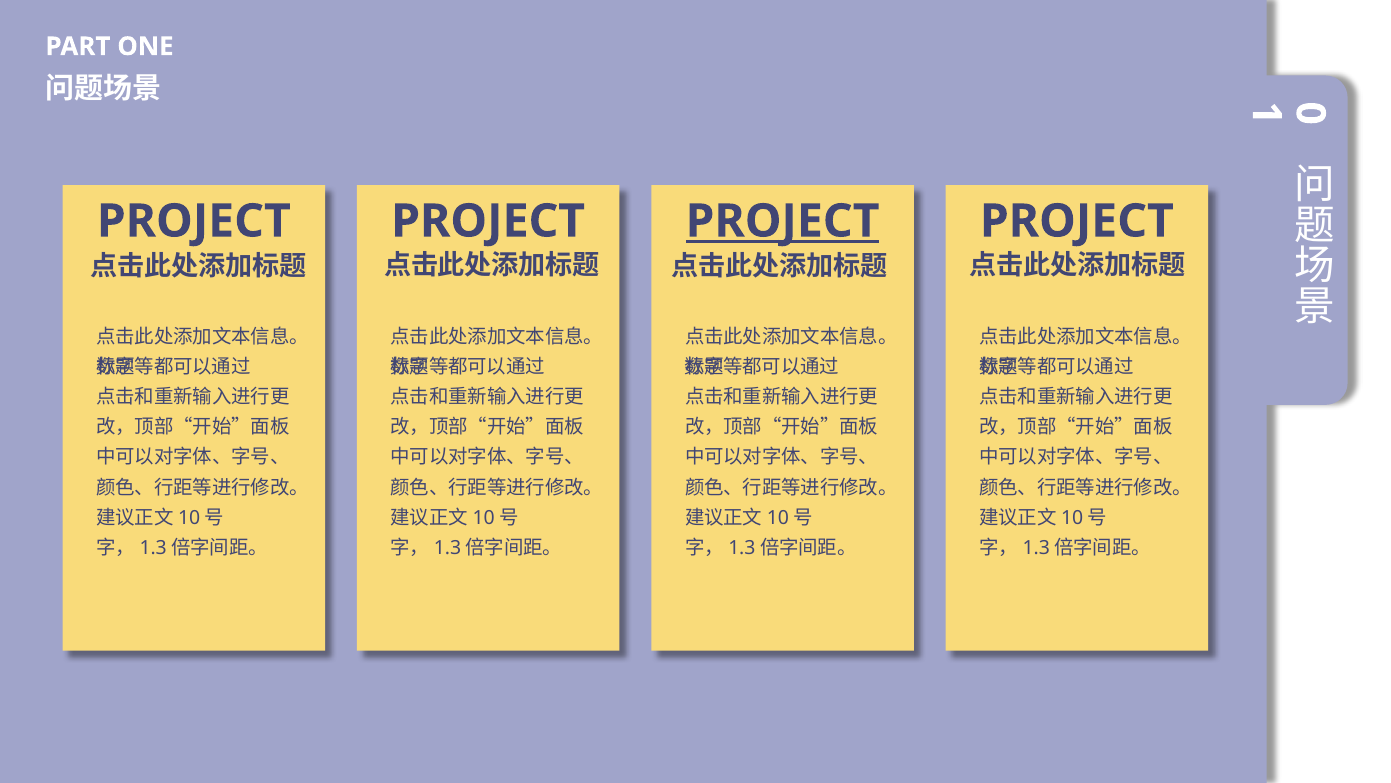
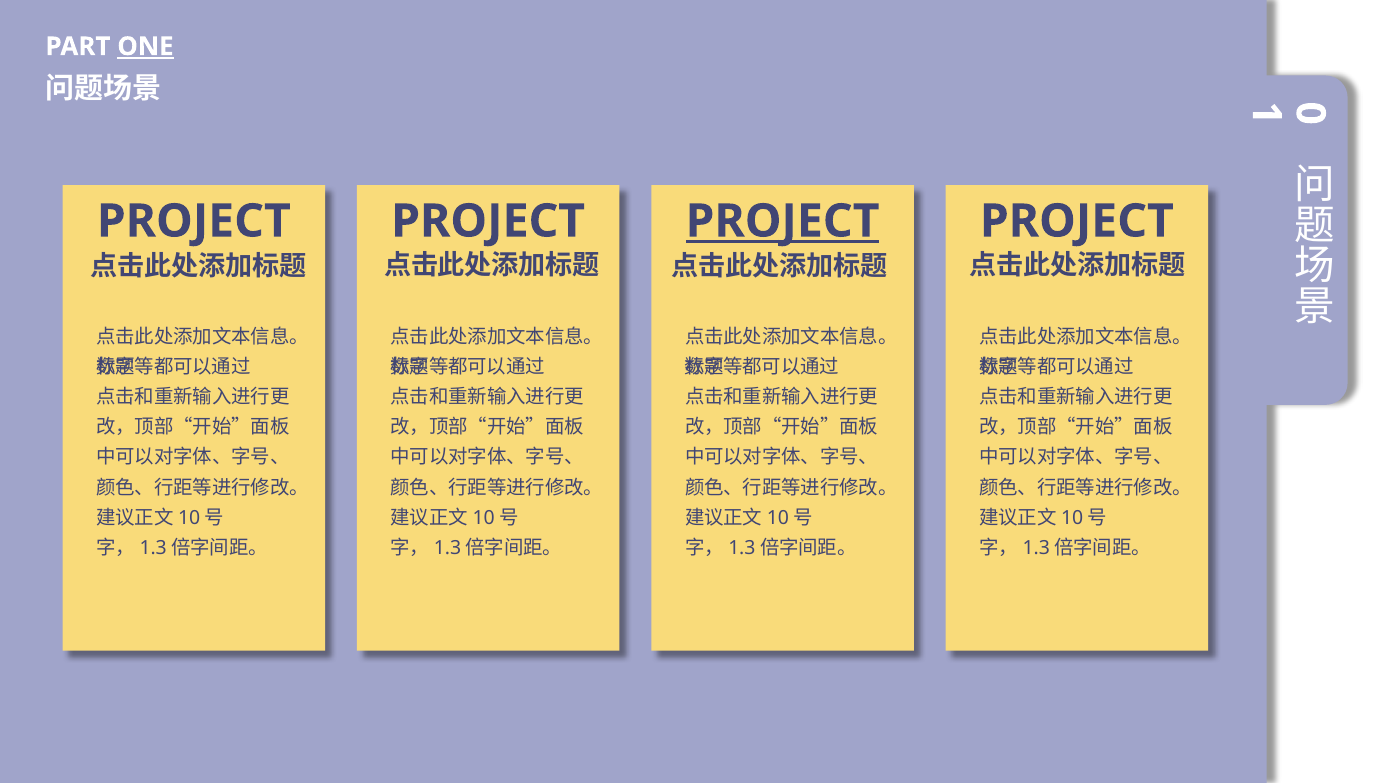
ONE underline: none -> present (145, 46)
